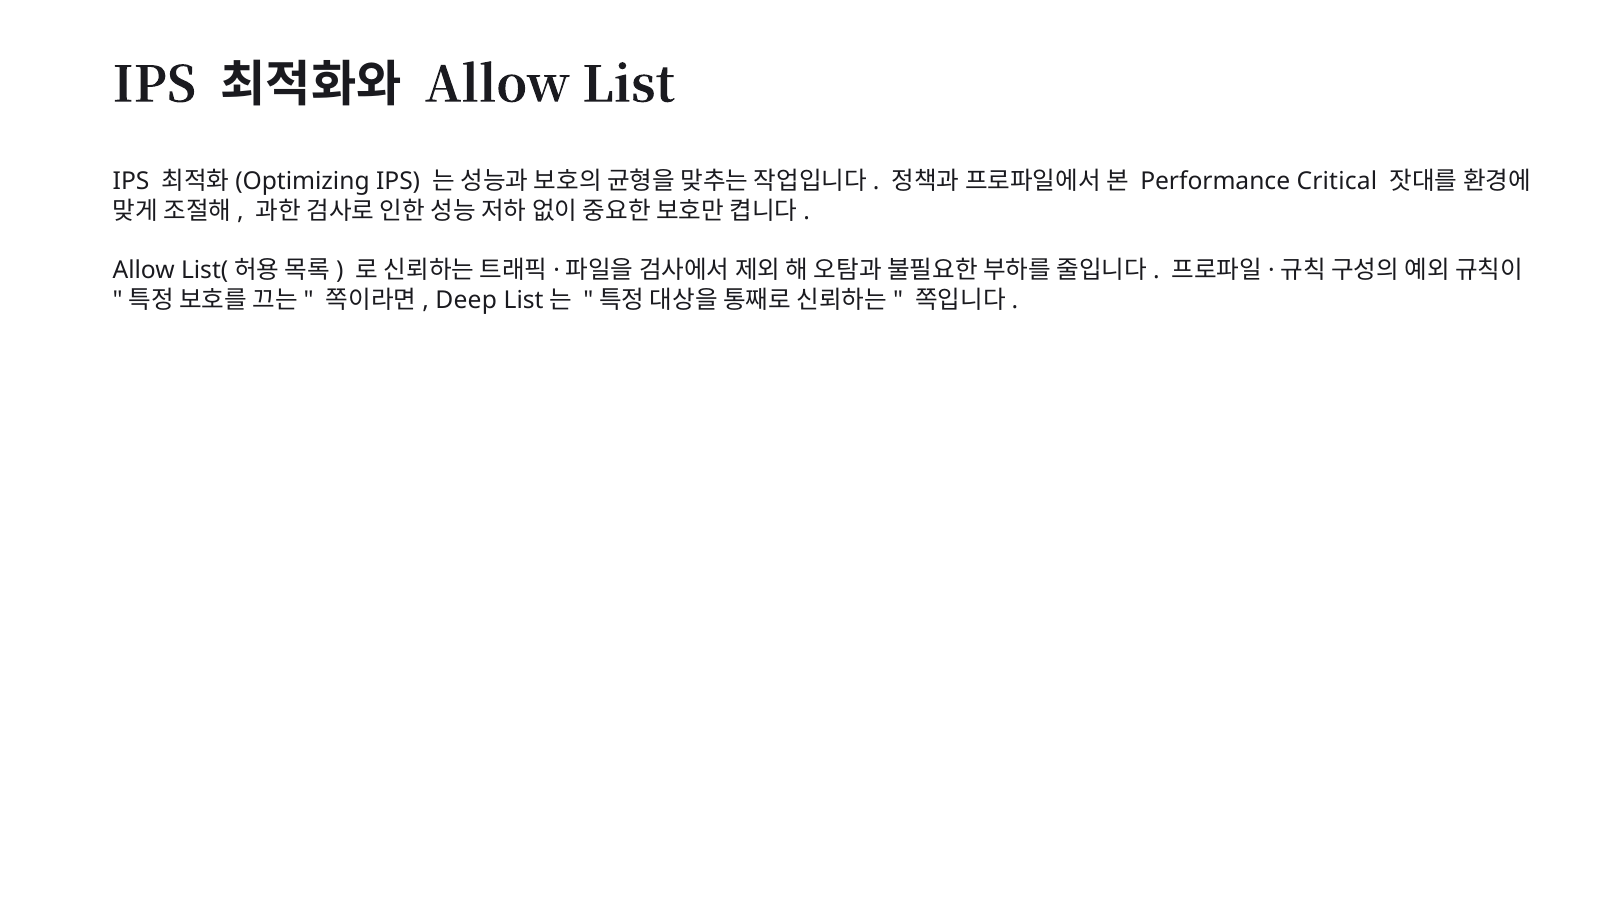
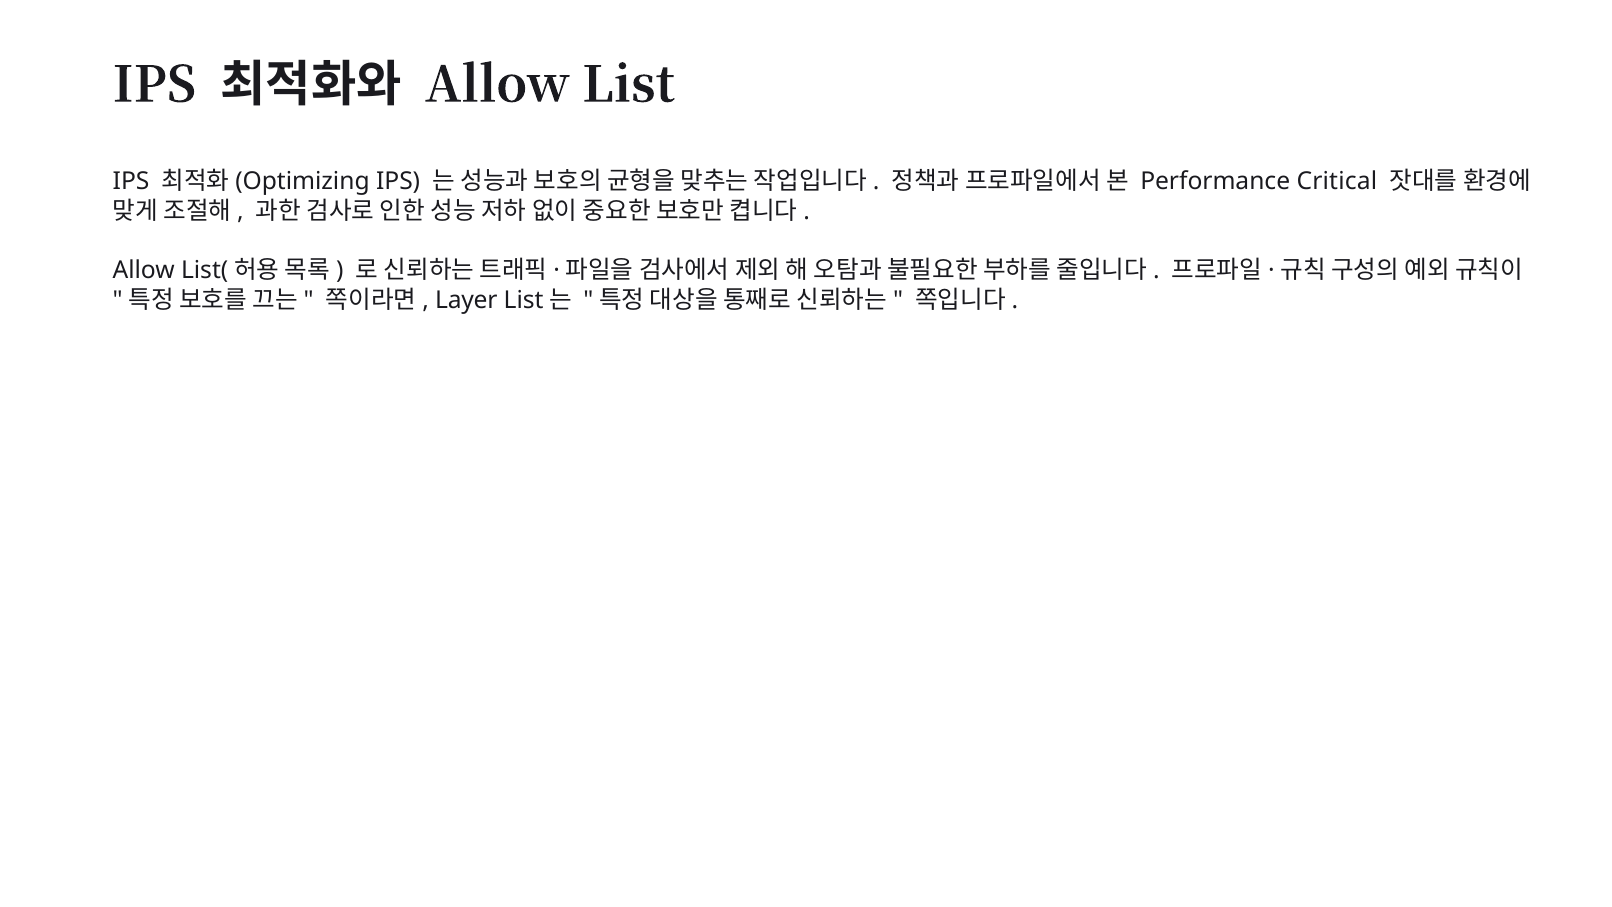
Deep: Deep -> Layer (466, 300)
